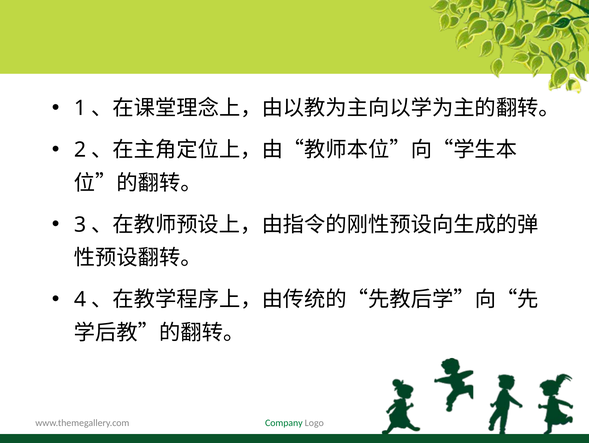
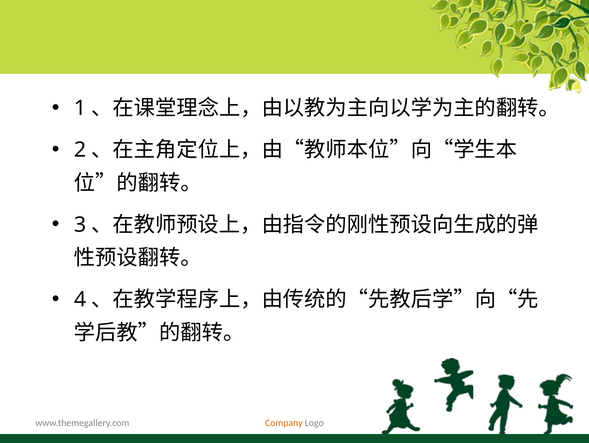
Company colour: green -> orange (284, 423)
